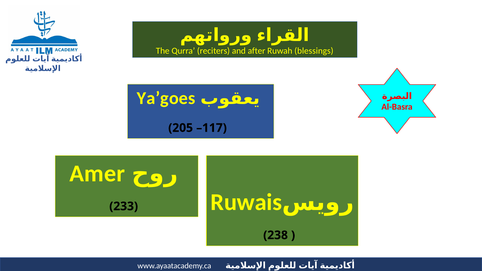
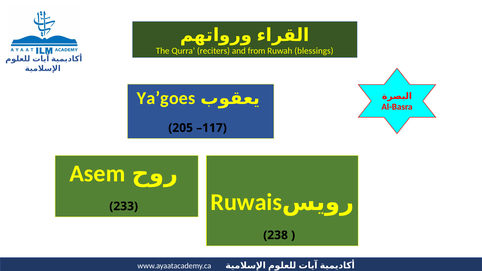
after: after -> from (257, 51)
Amer: Amer -> Asem (97, 173)
